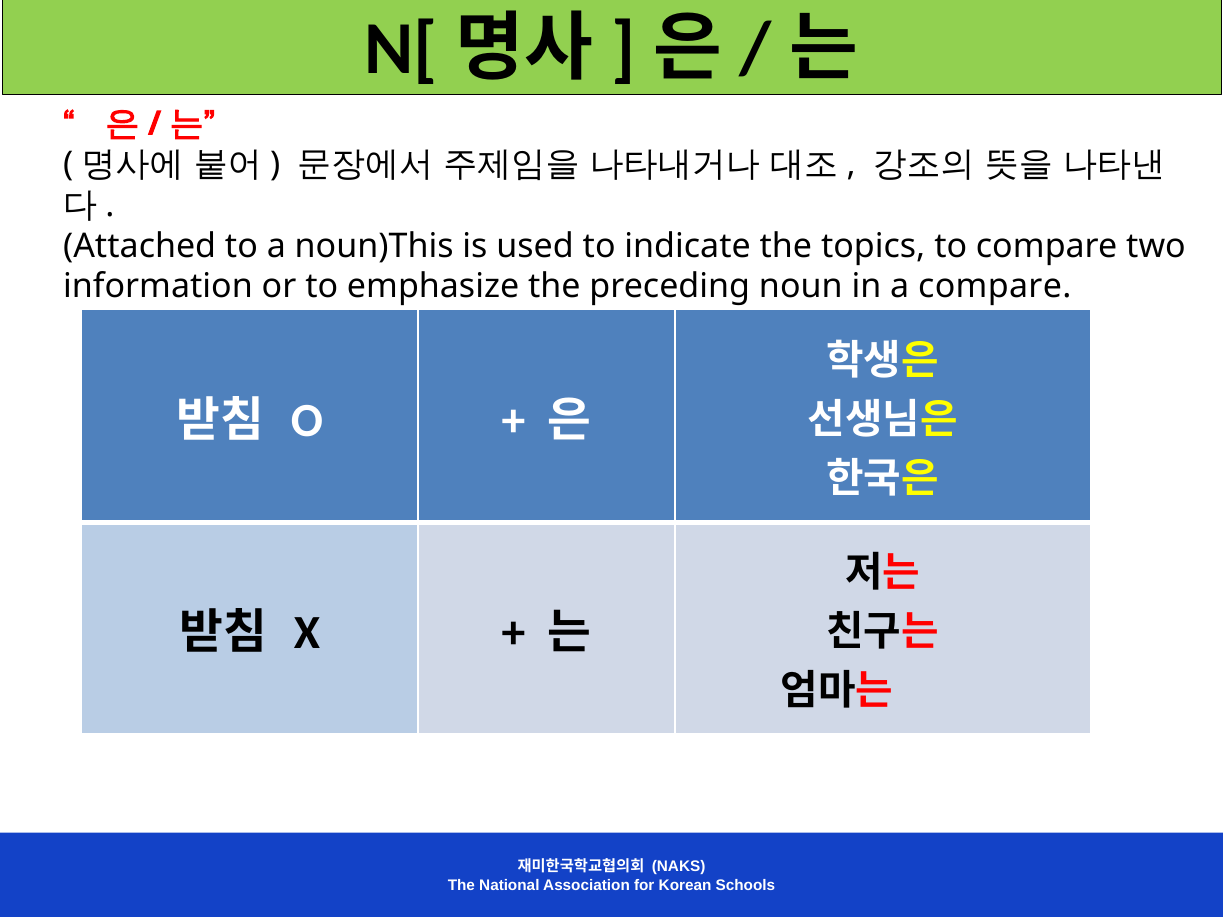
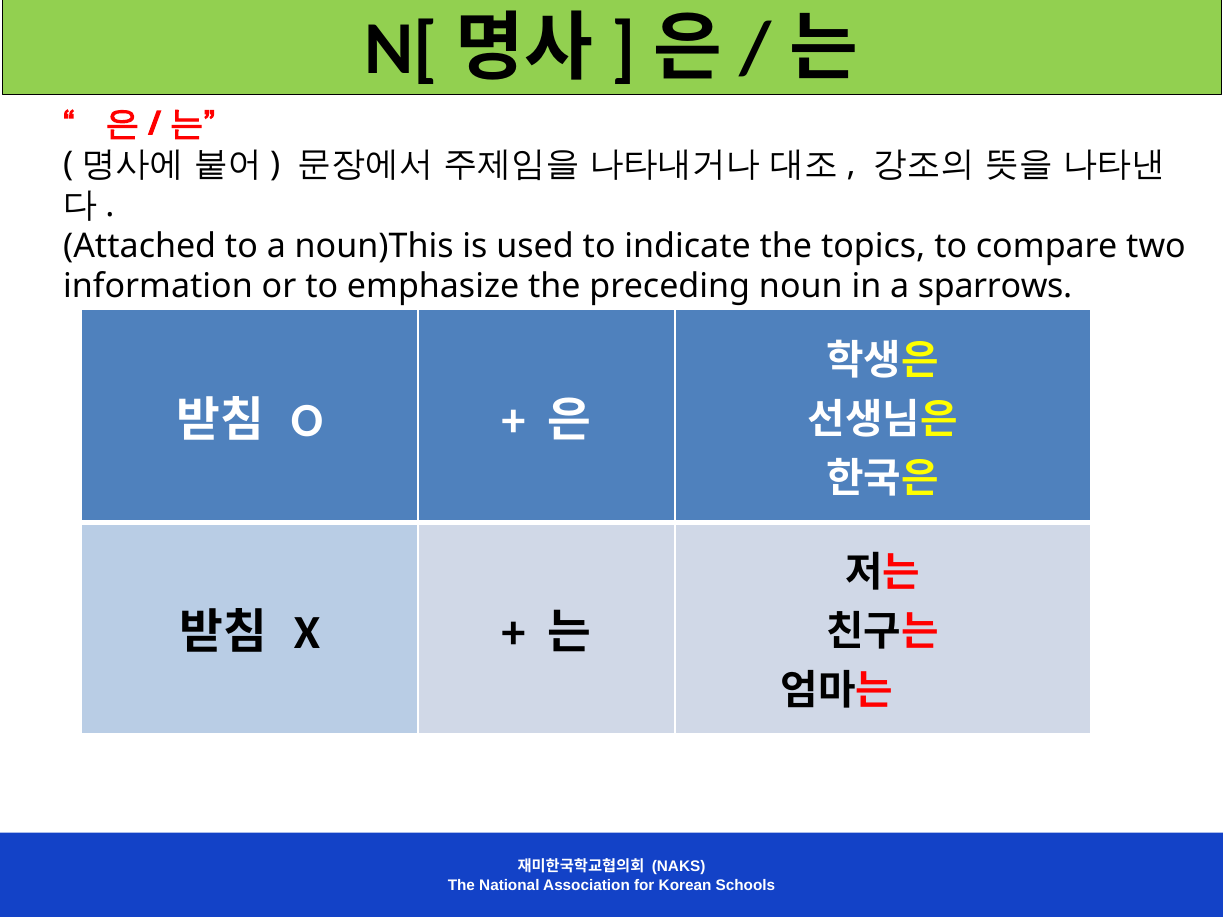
a compare: compare -> sparrows (995, 287)
